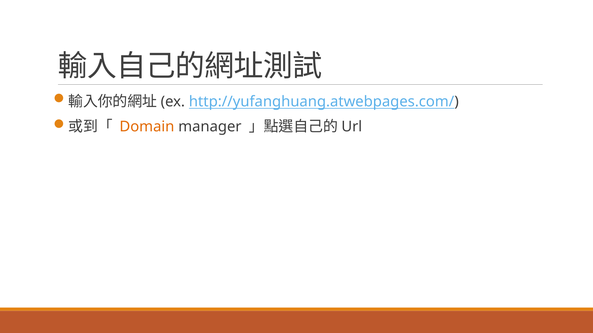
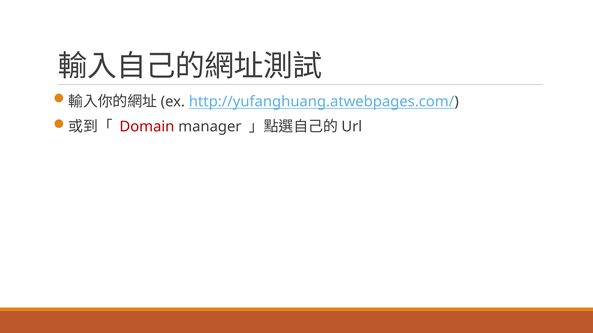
Domain colour: orange -> red (147, 127)
